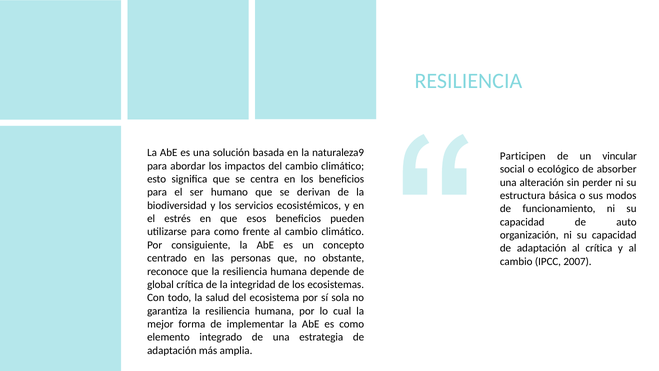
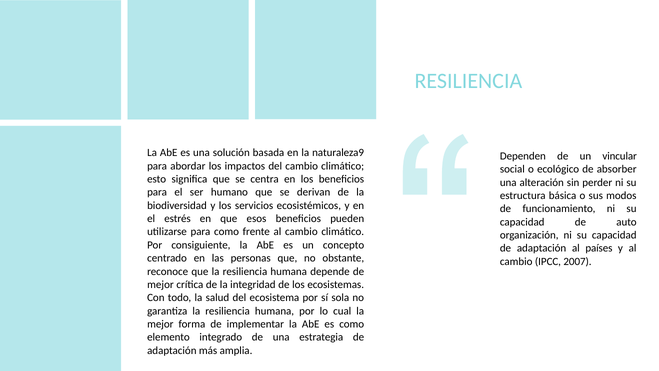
Participen: Participen -> Dependen (523, 156)
al crítica: crítica -> países (599, 248)
global: global -> mejor (160, 284)
